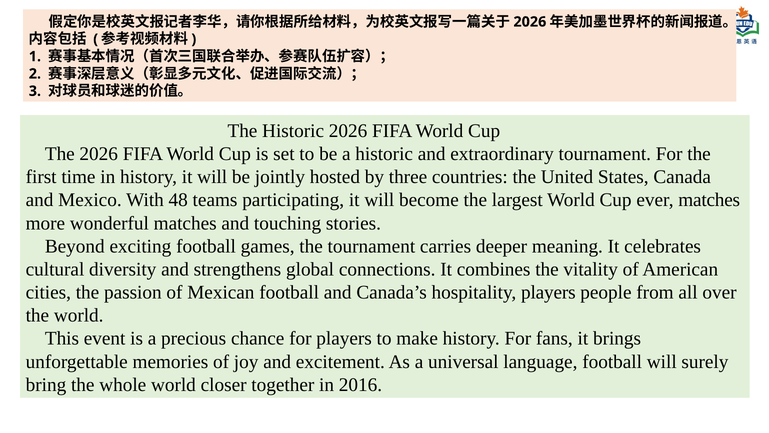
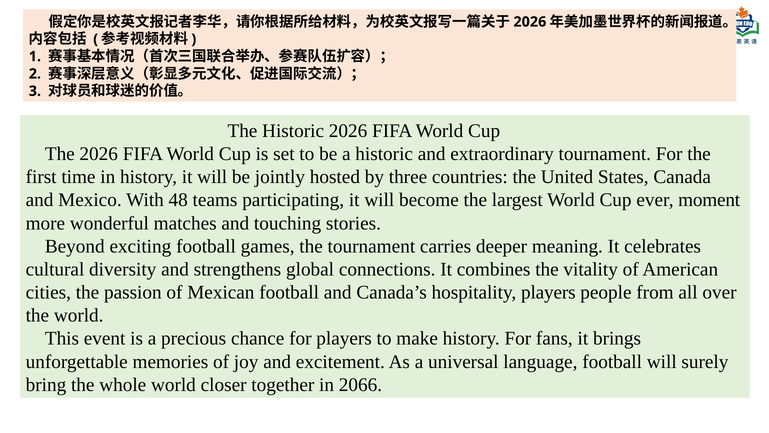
ever matches: matches -> moment (709, 200)
2016: 2016 -> 2066 (361, 384)
